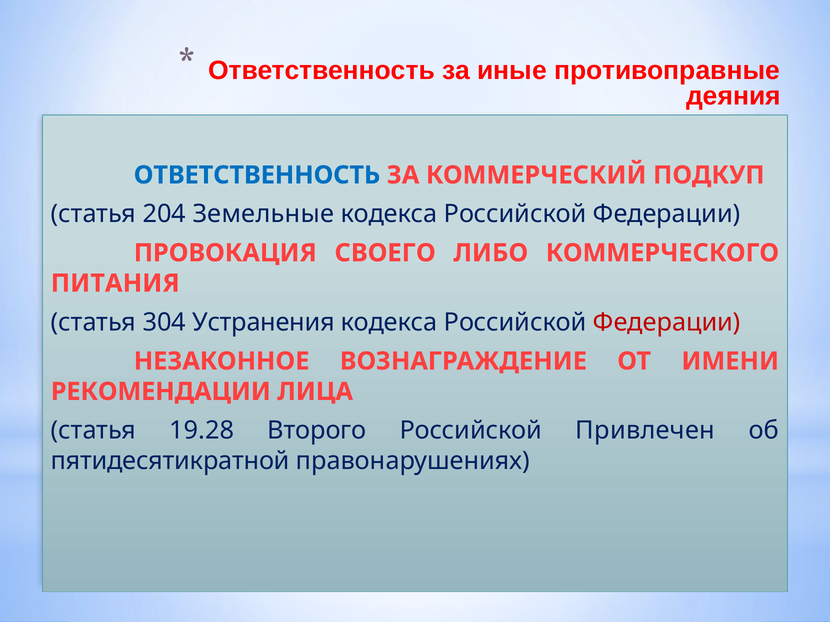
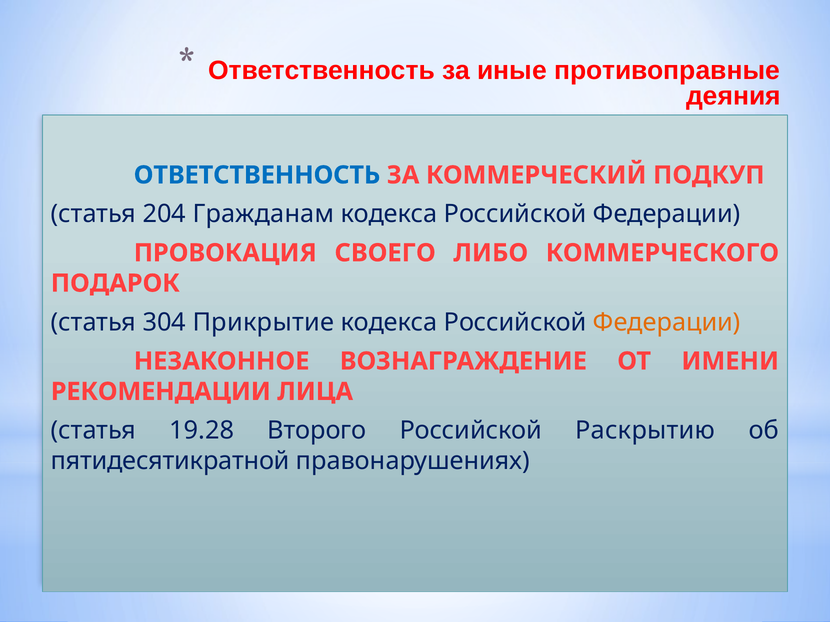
Земельные: Земельные -> Гражданам (263, 214)
ПИТАНИЯ: ПИТАНИЯ -> ПОДАРОК (115, 284)
Устранения: Устранения -> Прикрытие (263, 323)
Федерации colour: red -> orange (667, 323)
Привлечен: Привлечен -> Раскрытию (645, 431)
